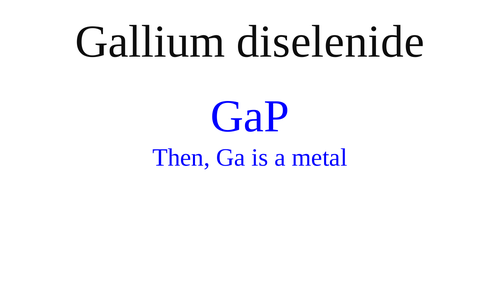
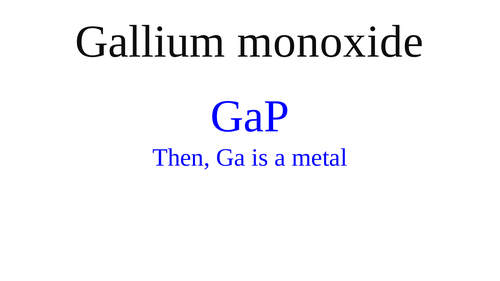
diselenide: diselenide -> monoxide (330, 42)
